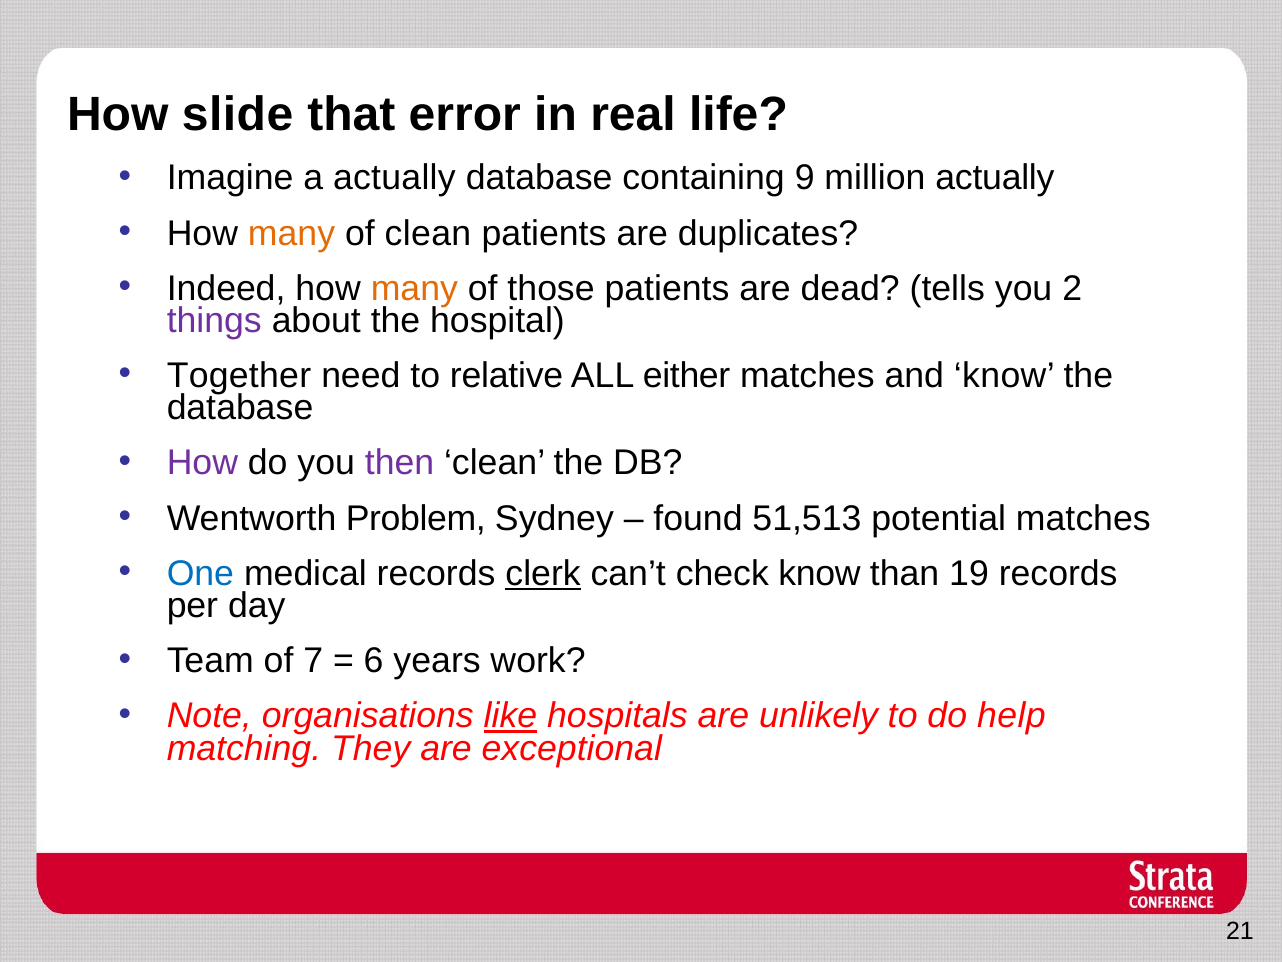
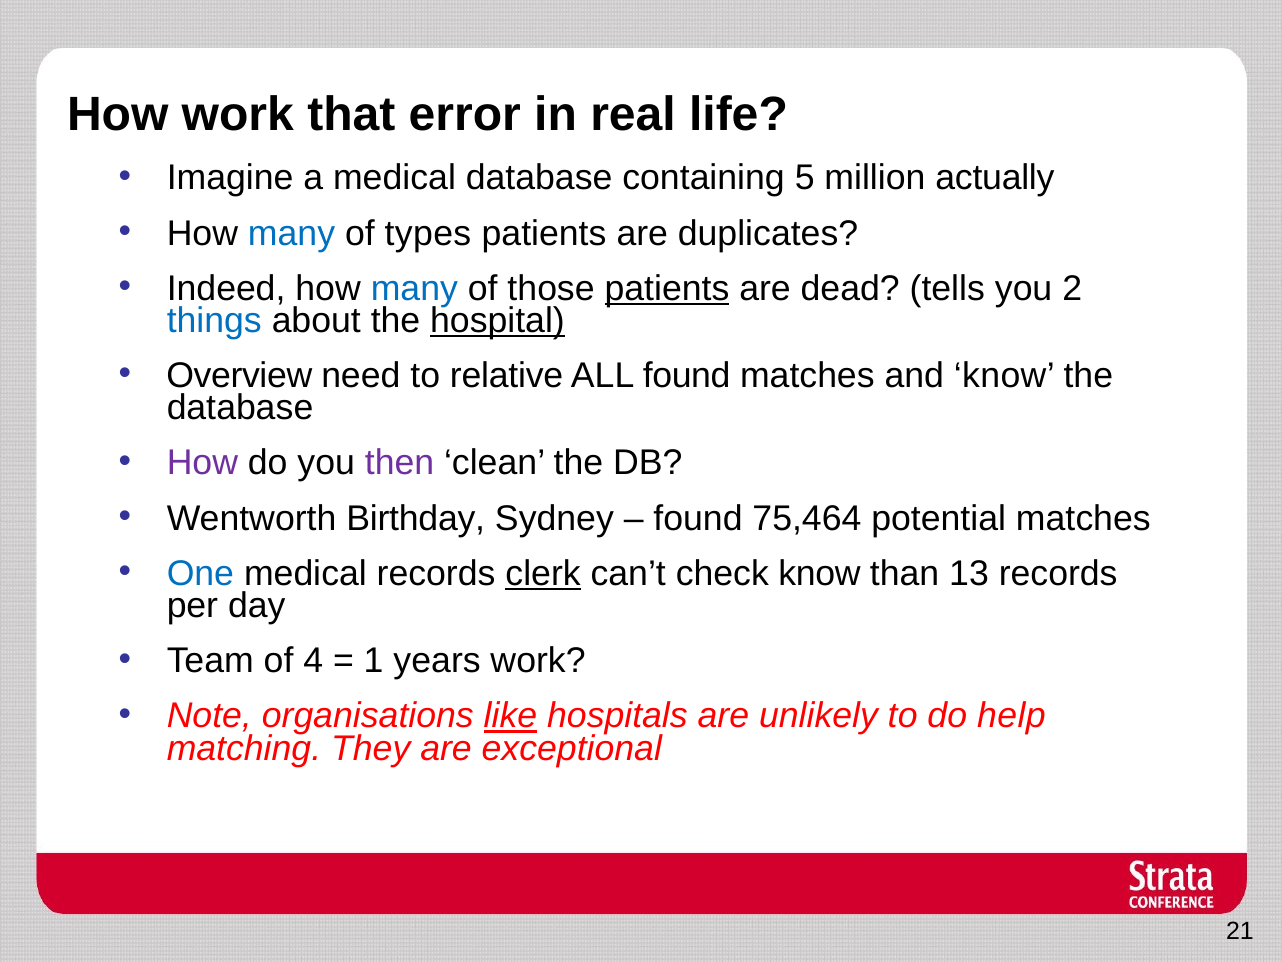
How slide: slide -> work (238, 115)
a actually: actually -> medical (394, 178)
9: 9 -> 5 (805, 178)
many colour: orange -> blue (292, 233)
of clean: clean -> types (428, 233)
many colour: orange -> blue (414, 288)
patients underline: none -> present (667, 288)
things colour: purple -> blue (214, 320)
hospital underline: none -> present (497, 320)
Together: Together -> Overview (239, 376)
ALL either: either -> found (687, 376)
Problem: Problem -> Birthday (416, 518)
51,513: 51,513 -> 75,464 (807, 518)
19: 19 -> 13 (969, 573)
7: 7 -> 4 (313, 661)
6: 6 -> 1 (374, 661)
